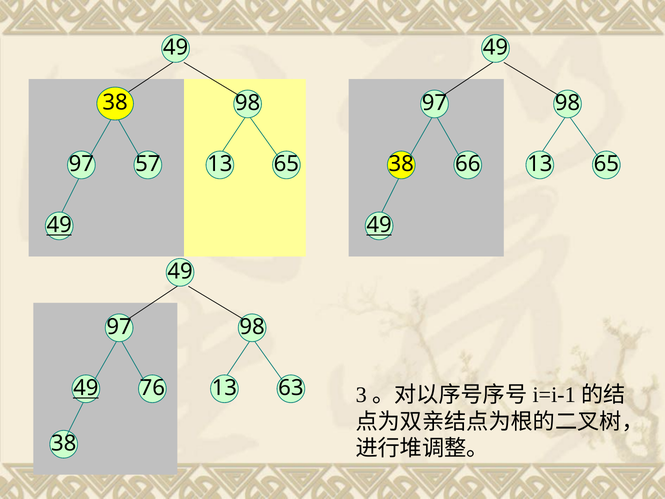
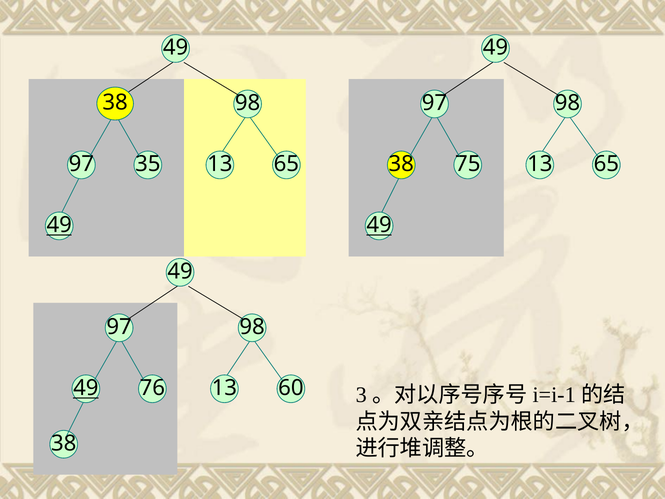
57: 57 -> 35 (148, 164)
66: 66 -> 75 (468, 164)
63: 63 -> 60 (291, 388)
